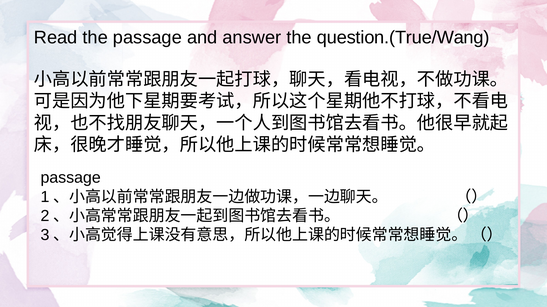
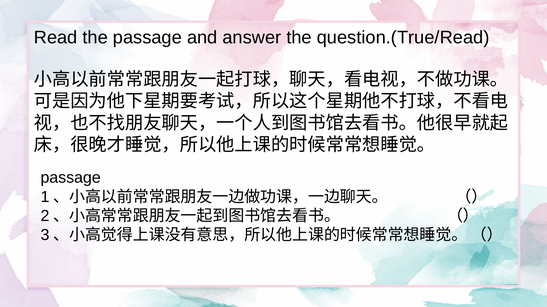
question.(True/Wang: question.(True/Wang -> question.(True/Read (403, 38)
